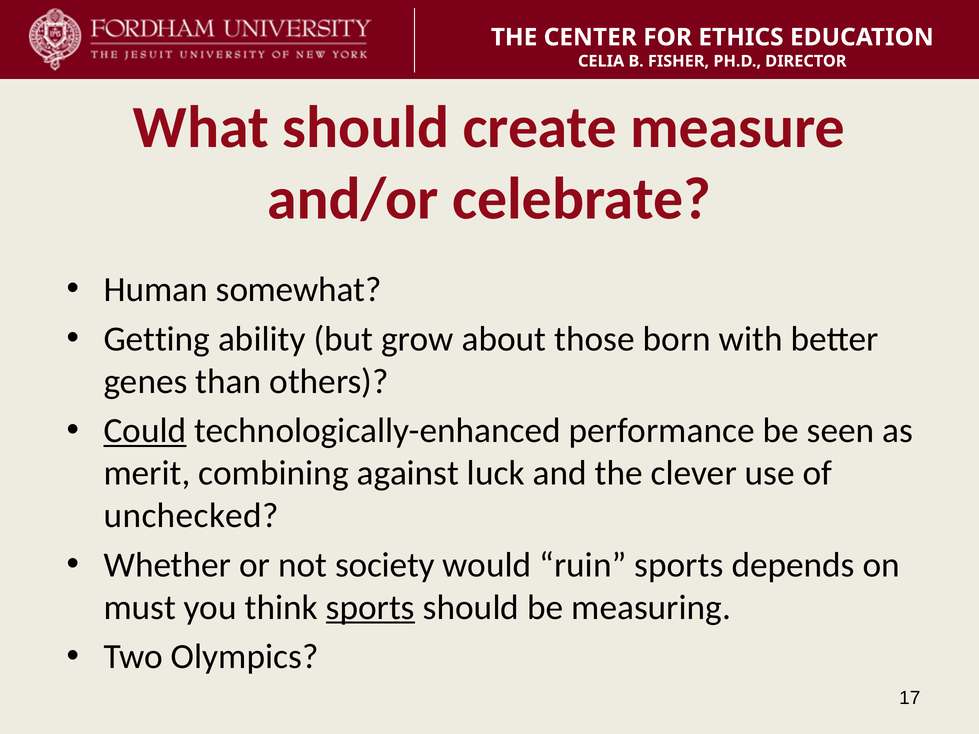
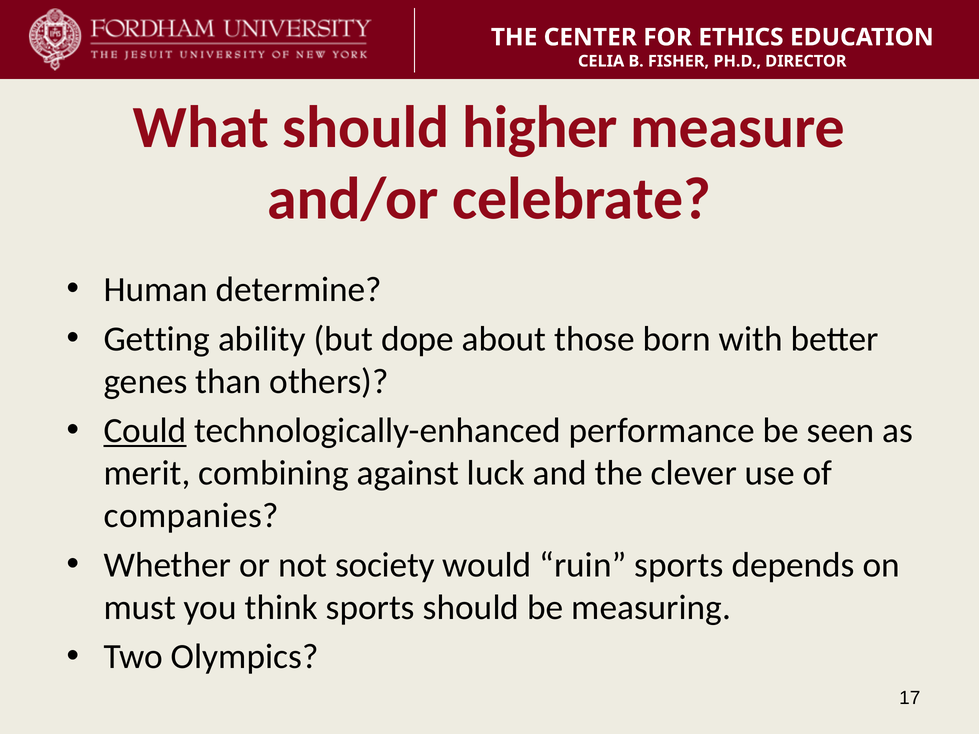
create: create -> higher (540, 127)
somewhat: somewhat -> determine (299, 290)
grow: grow -> dope (418, 339)
unchecked: unchecked -> companies (191, 516)
sports underline: present -> none (370, 608)
